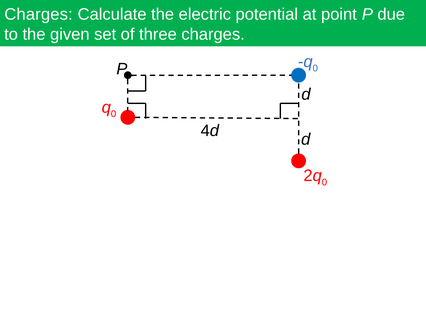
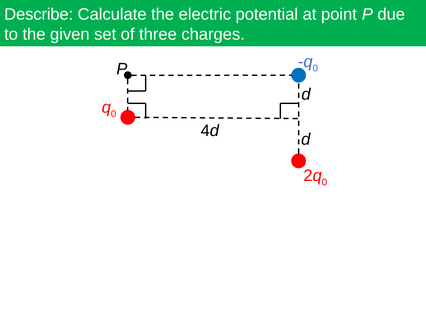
Charges: Charges -> Describe (39, 14)
